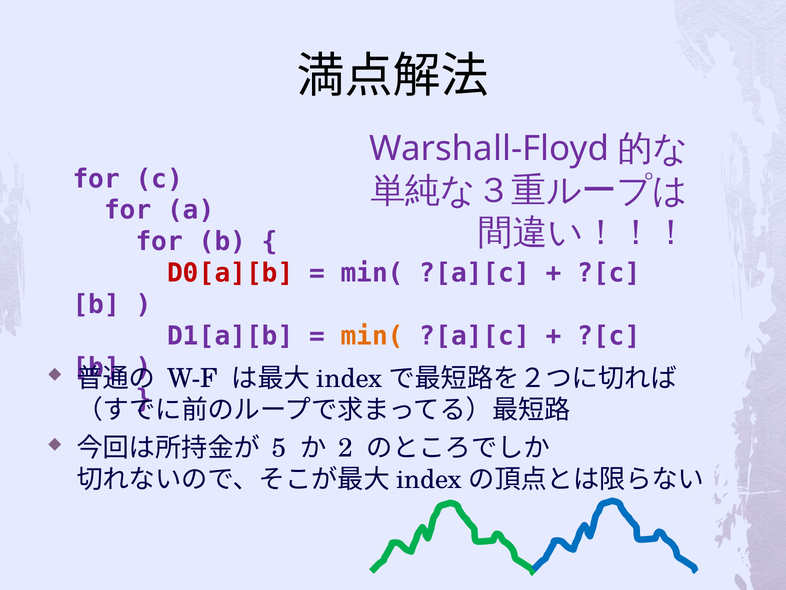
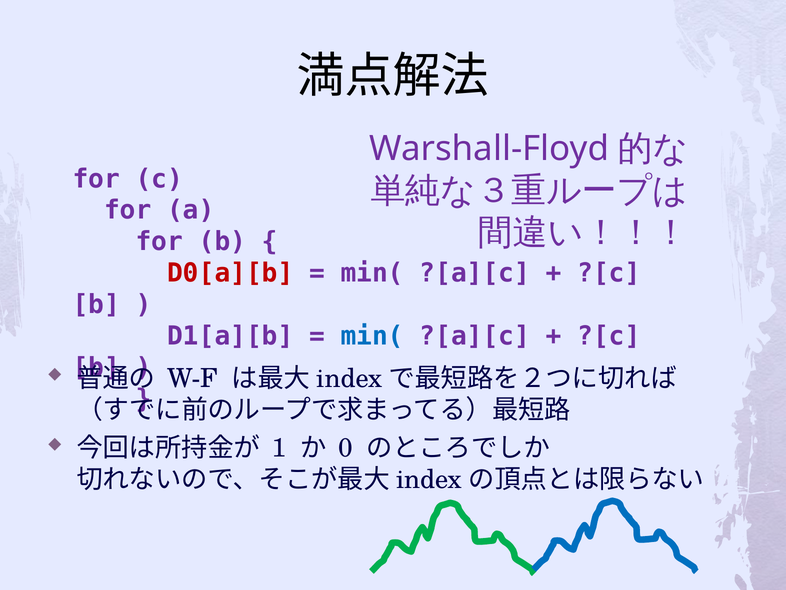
min( colour: orange -> blue (372, 336)
5: 5 -> 1 (279, 448)
2: 2 -> 0 (346, 448)
